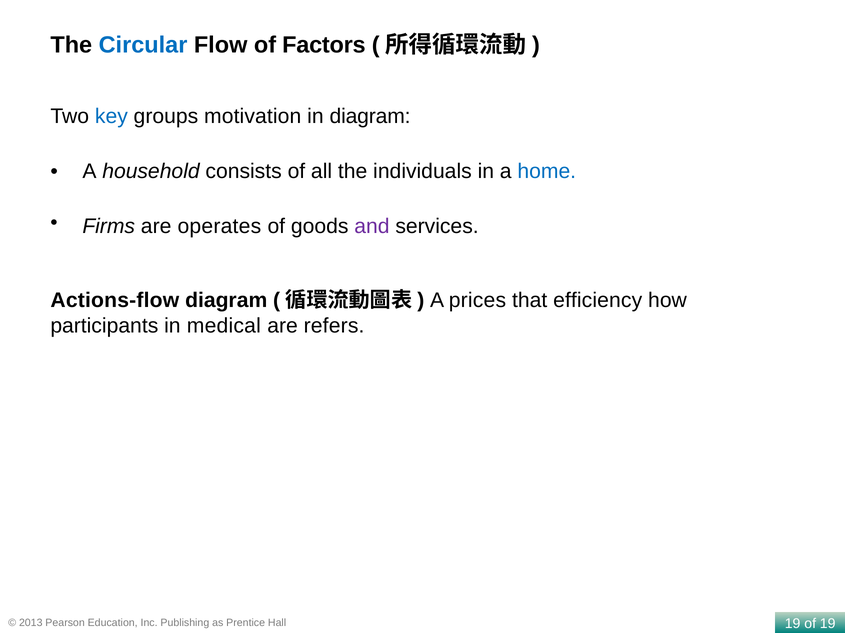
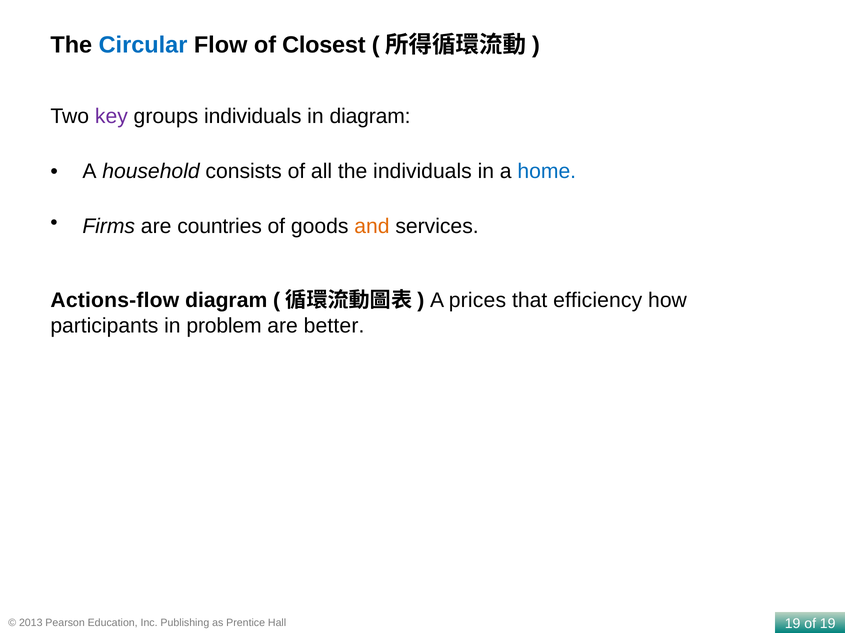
Factors: Factors -> Closest (324, 45)
key colour: blue -> purple (111, 116)
groups motivation: motivation -> individuals (253, 116)
operates: operates -> countries (220, 226)
and colour: purple -> orange (372, 226)
medical: medical -> problem (224, 326)
refers: refers -> better (334, 326)
